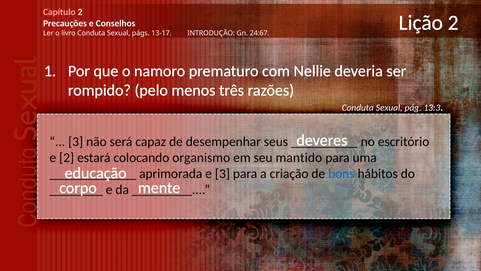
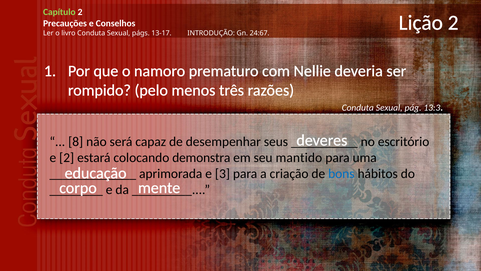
Capítulo colour: pink -> light green (59, 12)
3: 3 -> 8 (76, 141)
organismo: organismo -> demonstra (201, 157)
